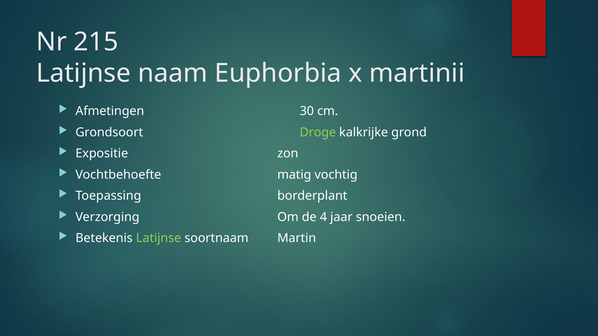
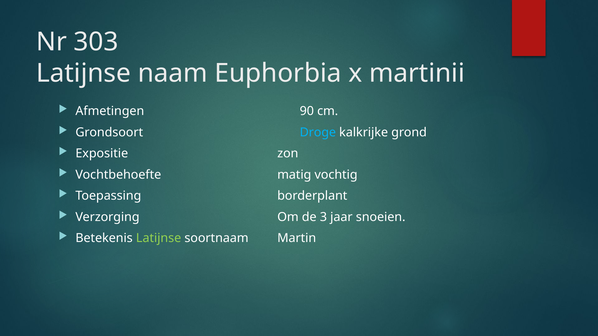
215: 215 -> 303 (96, 42)
30: 30 -> 90 (307, 111)
Droge colour: light green -> light blue (318, 132)
4: 4 -> 3 (323, 217)
